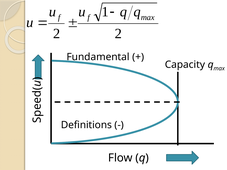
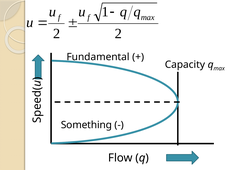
Definitions: Definitions -> Something (86, 125)
